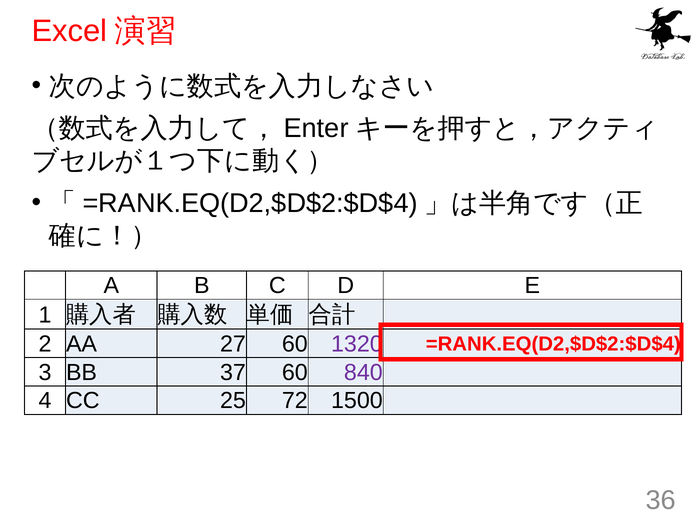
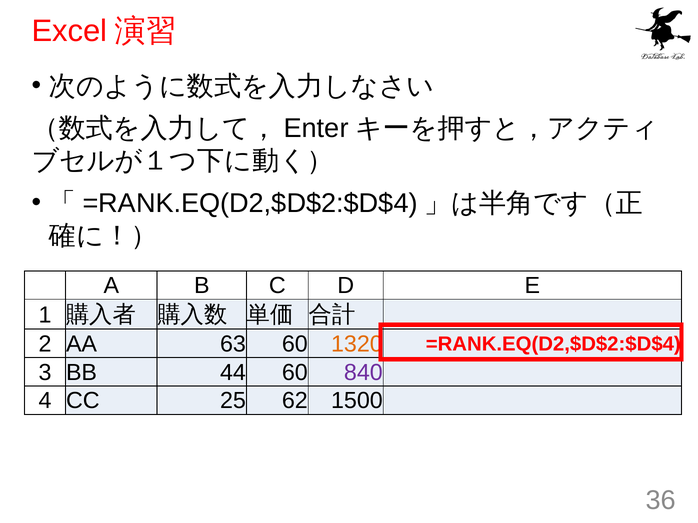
27: 27 -> 63 (233, 344)
1320 colour: purple -> orange (357, 344)
37: 37 -> 44 (233, 373)
72: 72 -> 62 (295, 401)
